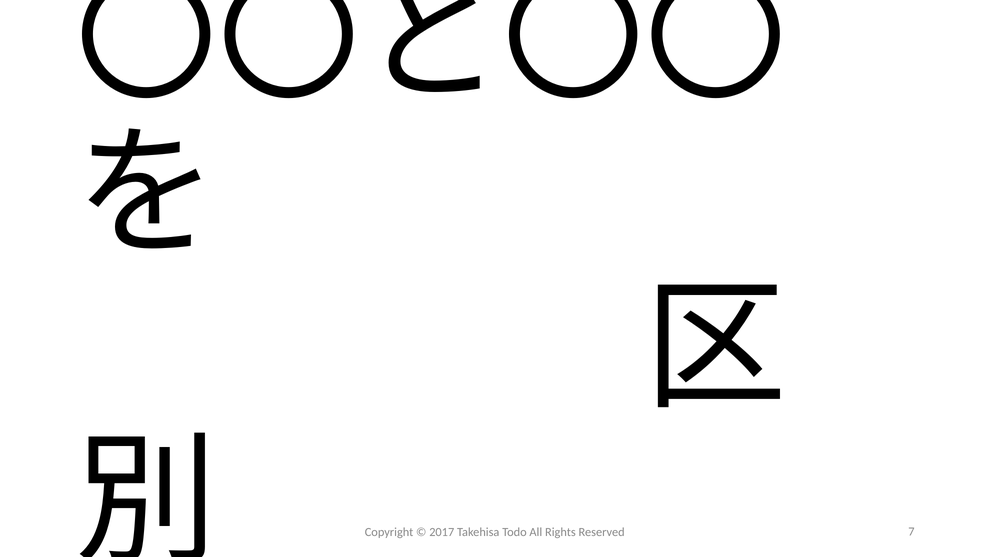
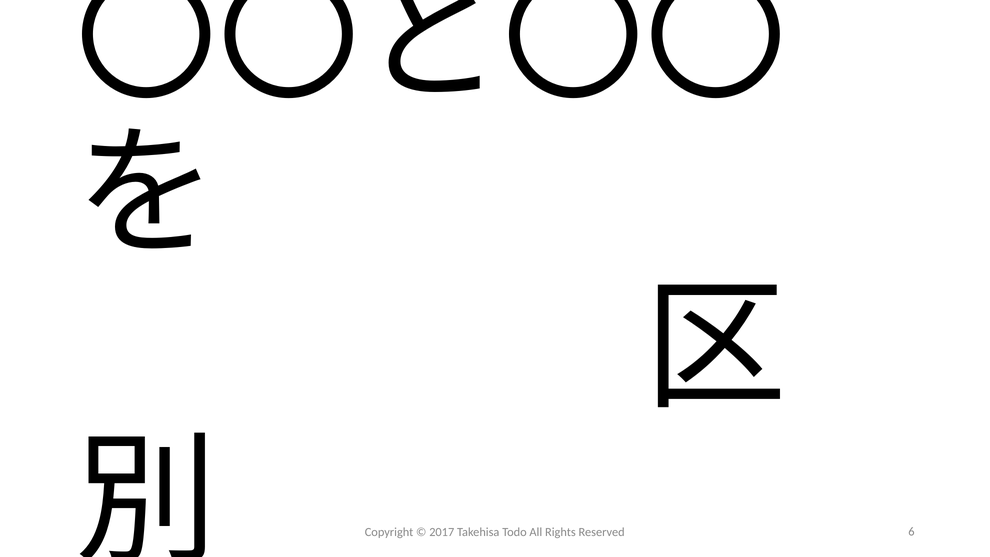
7: 7 -> 6 (911, 532)
